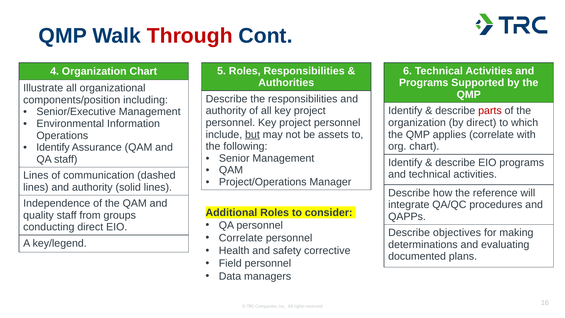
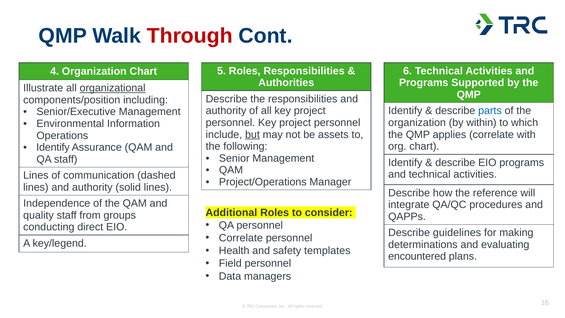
organizational underline: none -> present (113, 88)
parts colour: red -> blue (490, 111)
by direct: direct -> within (481, 123)
objectives: objectives -> guidelines (457, 233)
corrective: corrective -> templates (327, 251)
documented: documented -> encountered (417, 256)
